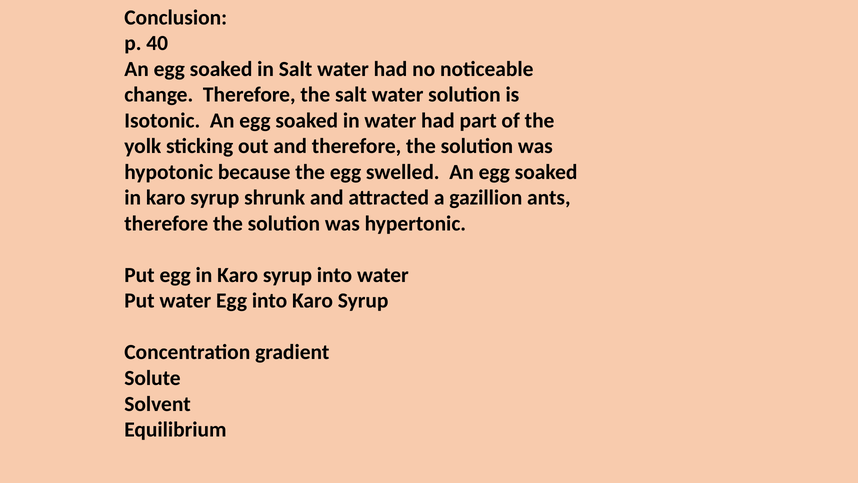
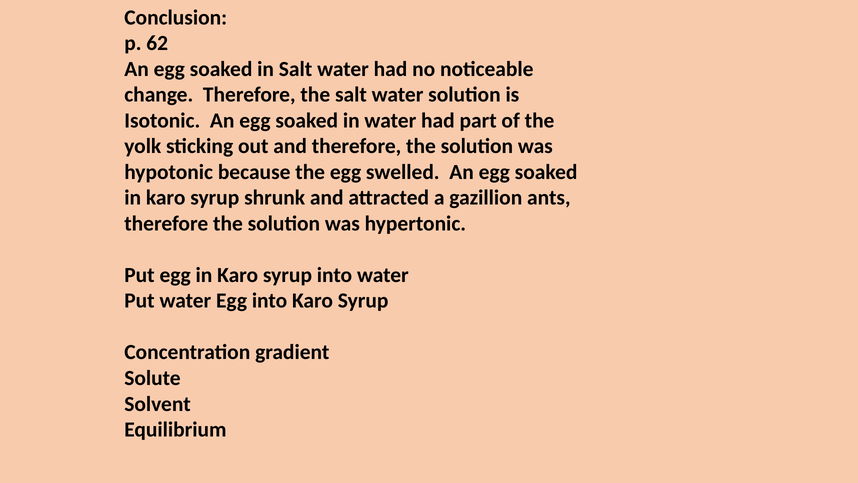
40: 40 -> 62 (157, 43)
